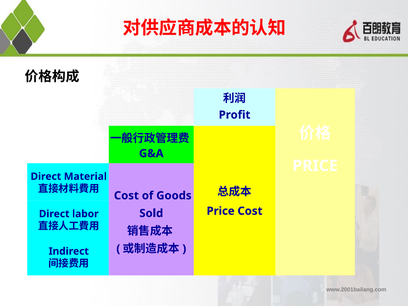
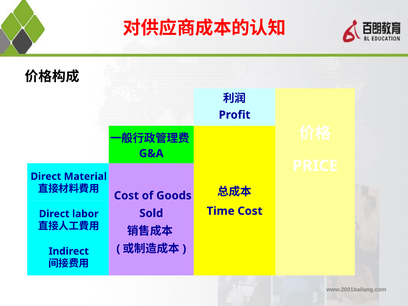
Price: Price -> Time (221, 211)
